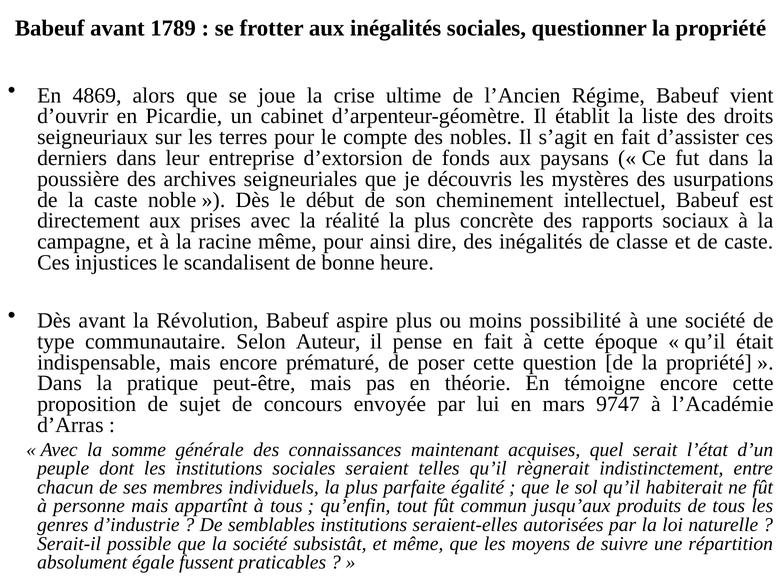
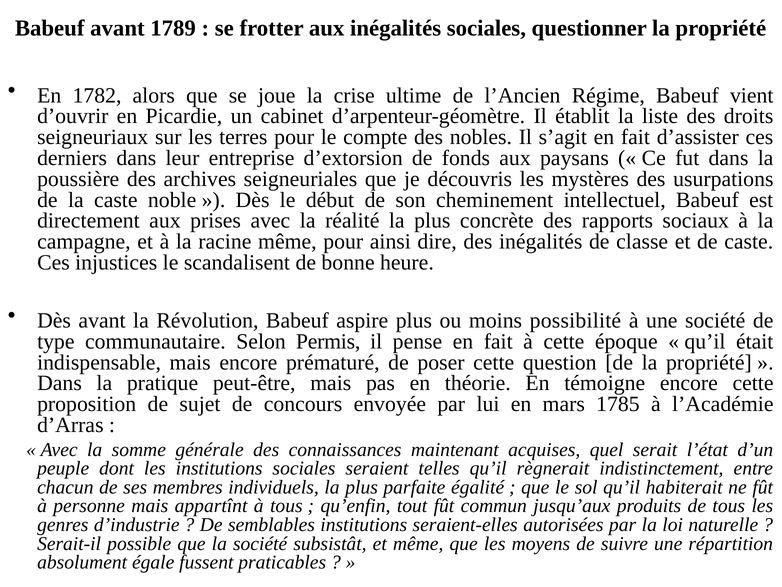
4869: 4869 -> 1782 (97, 95)
Auteur: Auteur -> Permis (328, 341)
9747: 9747 -> 1785 (618, 404)
